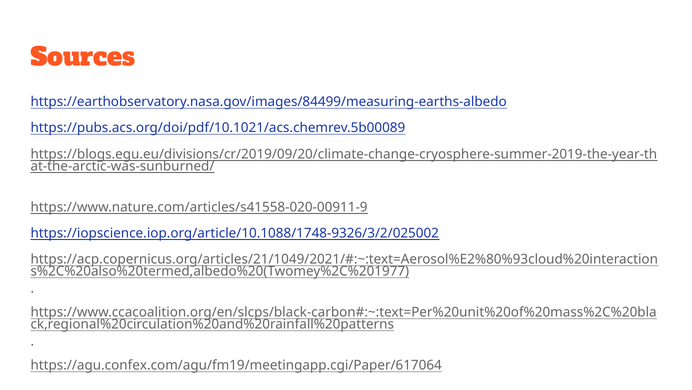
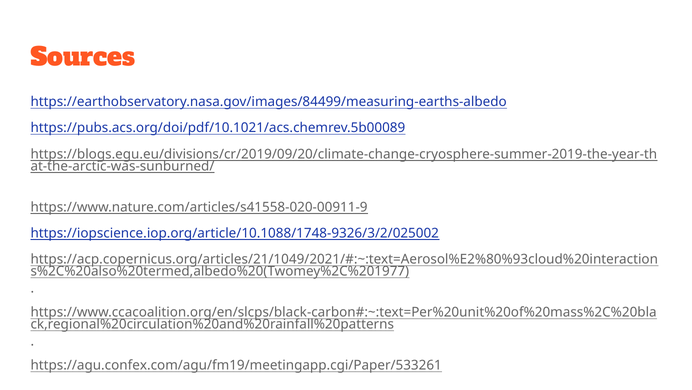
https://agu.confex.com/agu/fm19/meetingapp.cgi/Paper/617064: https://agu.confex.com/agu/fm19/meetingapp.cgi/Paper/617064 -> https://agu.confex.com/agu/fm19/meetingapp.cgi/Paper/533261 (236, 365)
